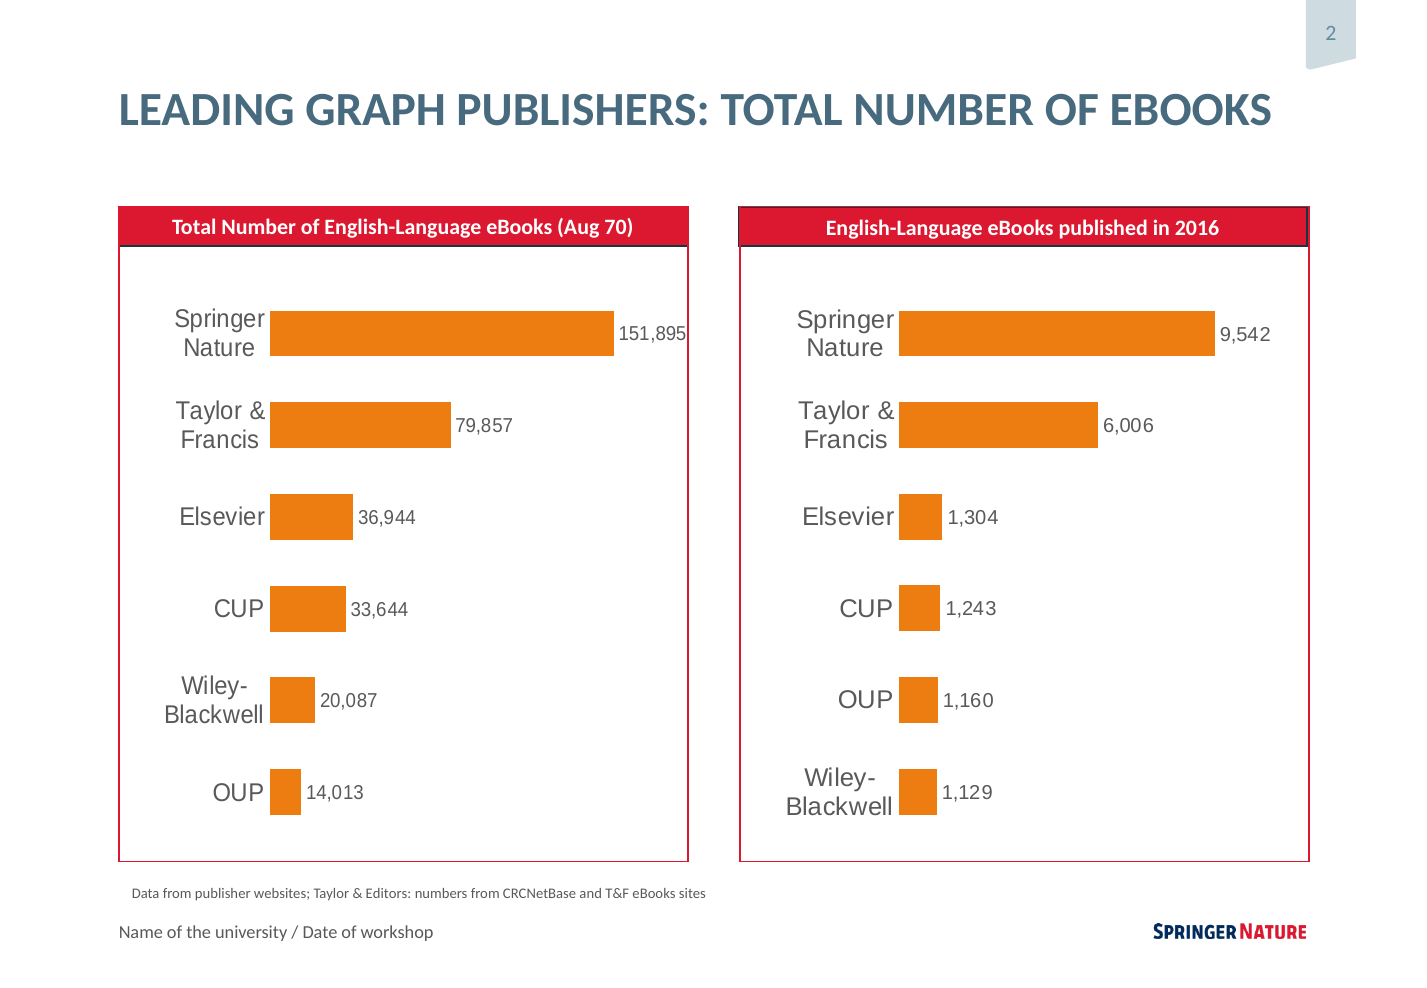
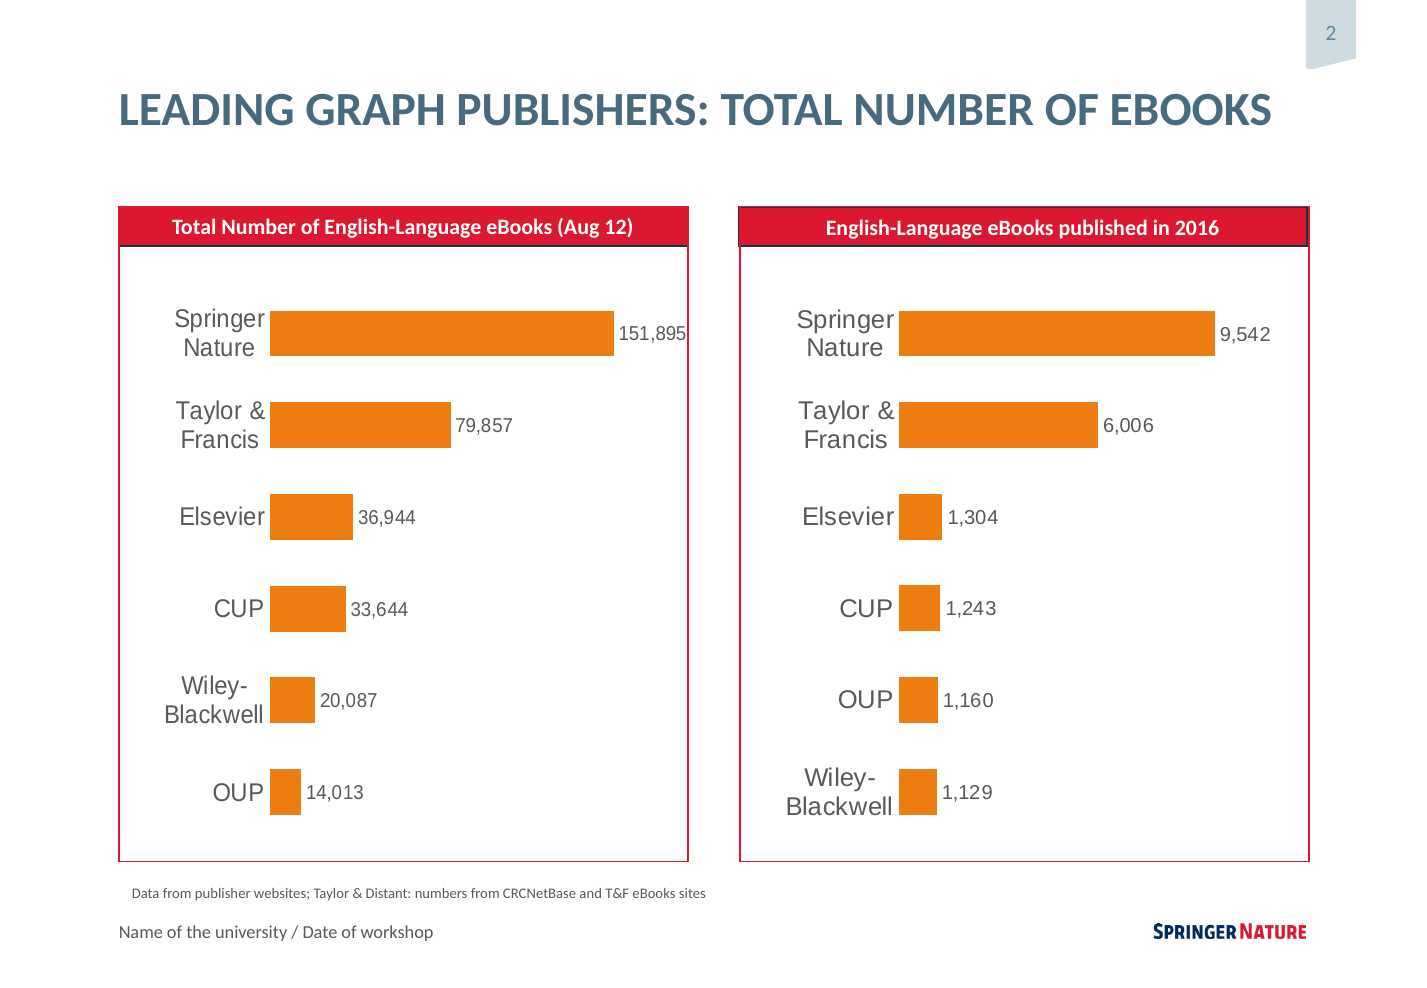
70: 70 -> 12 (619, 228)
Editors: Editors -> Distant (389, 894)
